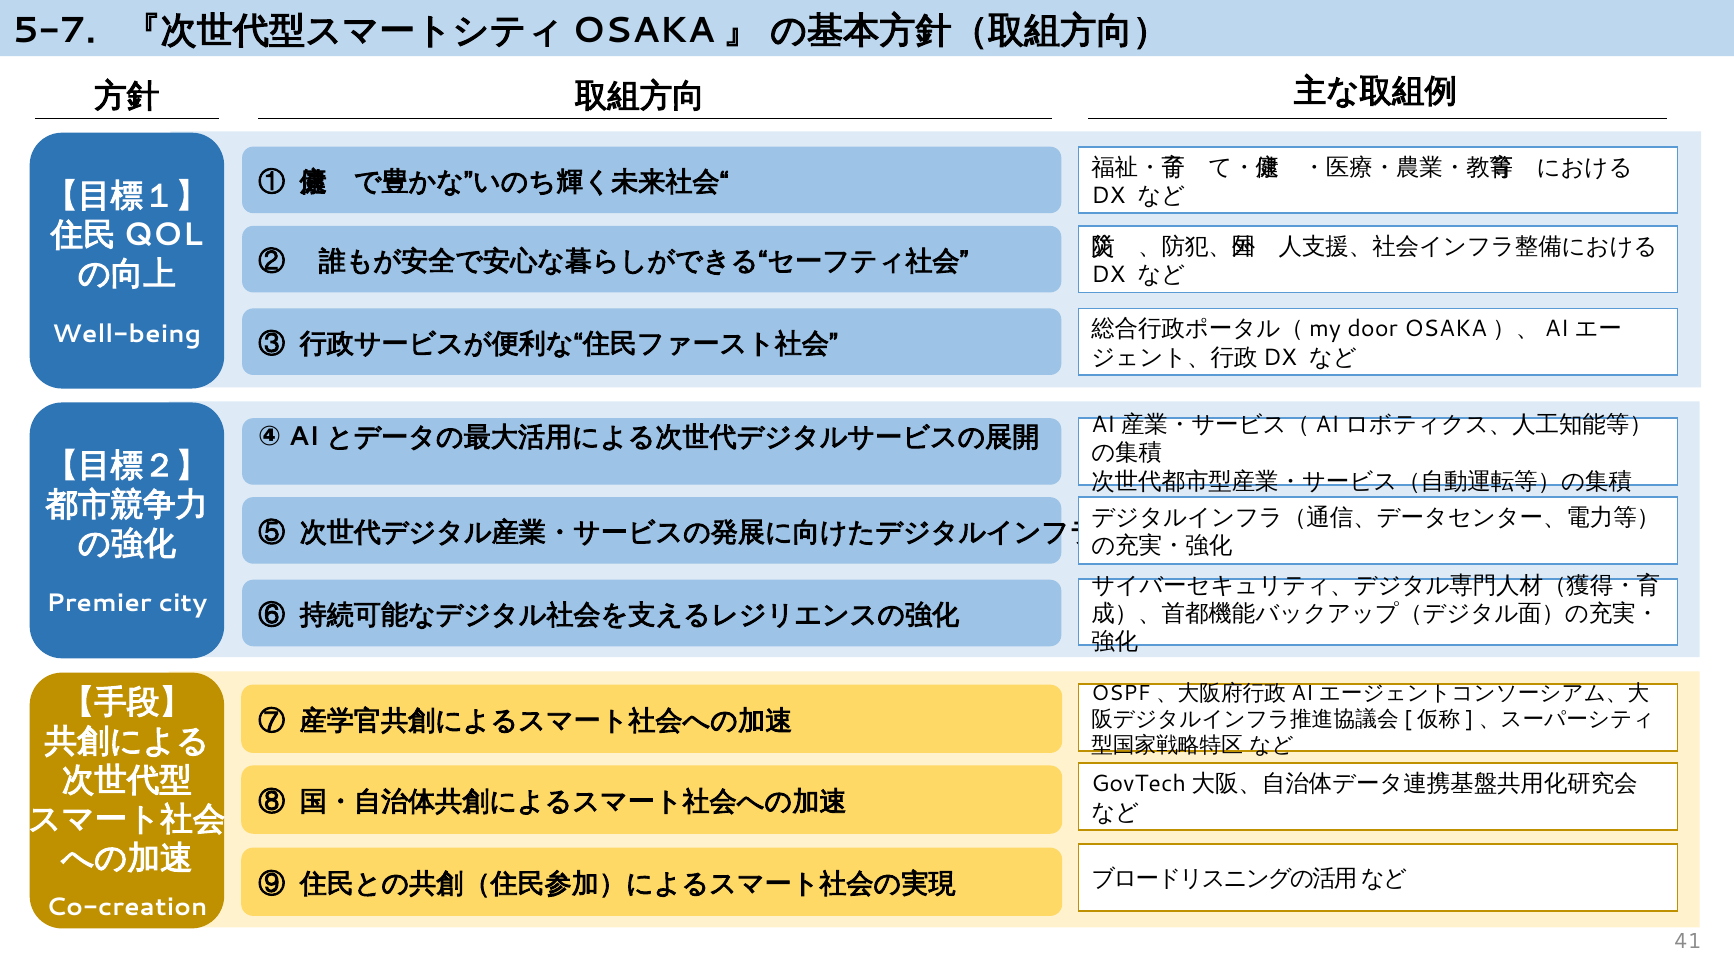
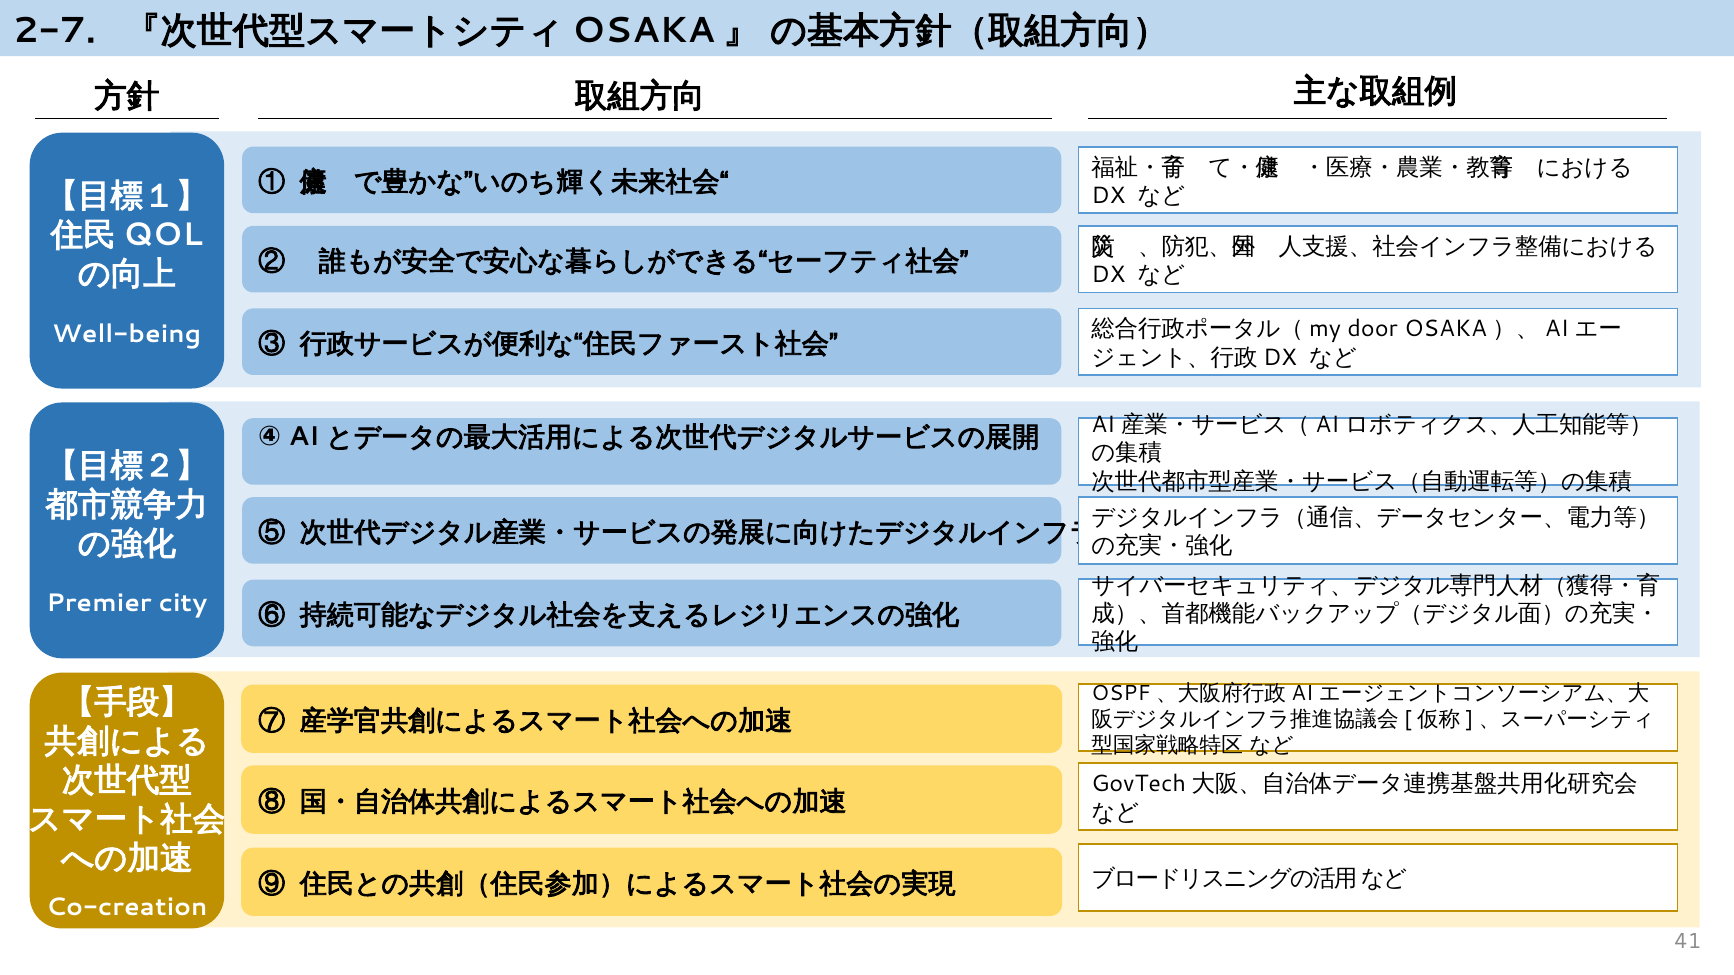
5-7: 5-7 -> 2-7 (54, 31)
